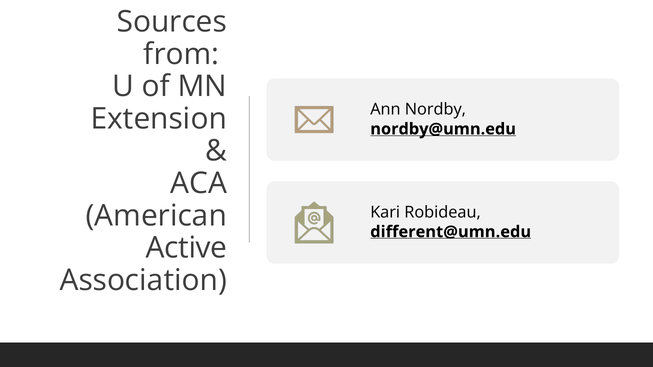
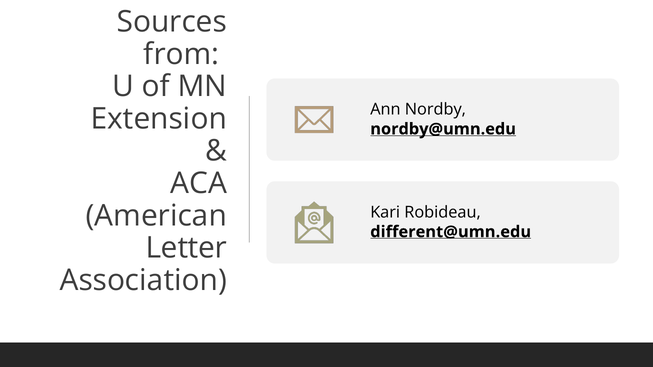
Active: Active -> Letter (186, 248)
